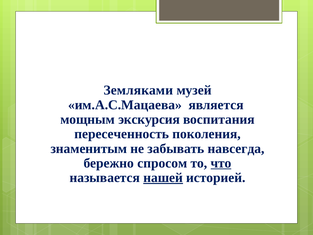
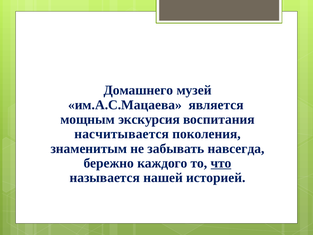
Земляками: Земляками -> Домашнего (138, 90)
пересеченность: пересеченность -> насчитывается (122, 134)
спросом: спросом -> каждого (162, 163)
нашей underline: present -> none (163, 178)
